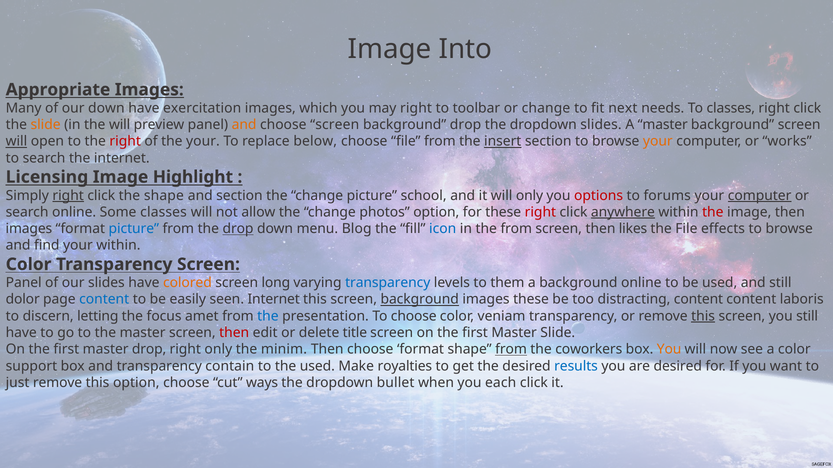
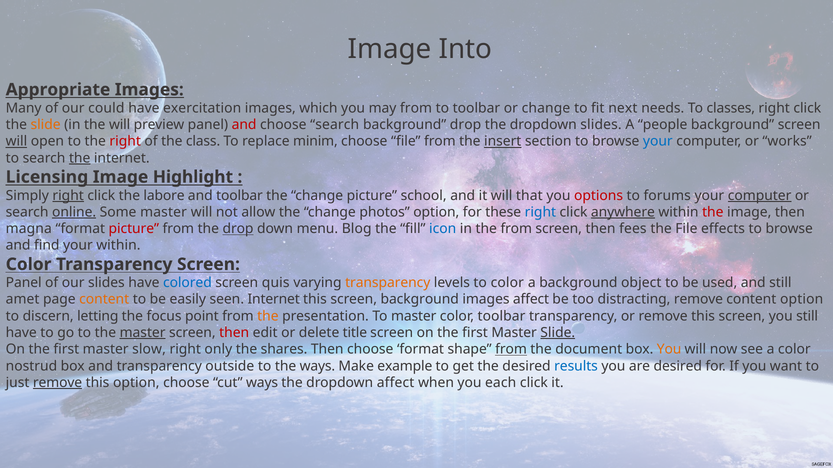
our down: down -> could (106, 108)
may right: right -> from (416, 108)
and colour: orange -> red (244, 125)
choose screen: screen -> search (335, 125)
A master: master -> people (663, 125)
the your: your -> class (203, 142)
below: below -> minim (315, 142)
your colour: orange -> blue (658, 142)
the underline: none -> present (80, 158)
the shape: shape -> labore (164, 196)
and section: section -> toolbar (240, 196)
will only: only -> that (529, 196)
online underline: none -> present (74, 212)
Some classes: classes -> master (164, 212)
right colour: red -> blue (540, 212)
images: images -> magna (29, 229)
picture colour: blue -> red (134, 229)
likes: likes -> fees (633, 229)
colored colour: orange -> blue (187, 283)
long: long -> quis (276, 283)
transparency colour: blue -> orange (388, 283)
to them: them -> color (507, 283)
background online: online -> object (641, 283)
dolor: dolor -> amet (23, 300)
content colour: blue -> orange (104, 300)
background underline: present -> none (420, 300)
images these: these -> affect (531, 300)
distracting content: content -> remove (698, 300)
content laboris: laboris -> option (802, 300)
amet: amet -> point (202, 316)
the colour: blue -> orange (268, 316)
To choose: choose -> master (414, 316)
color veniam: veniam -> toolbar (501, 316)
this underline: present -> none (703, 316)
master underline: none -> present (143, 333)
Slide underline: none -> present (558, 333)
master drop: drop -> slow (149, 350)
minim: minim -> shares (284, 350)
coworkers: coworkers -> document (589, 350)
support: support -> nostrud (31, 366)
contain: contain -> outside (230, 366)
the used: used -> ways (317, 366)
royalties: royalties -> example (405, 366)
remove underline: none -> present (58, 383)
dropdown bullet: bullet -> affect (396, 383)
